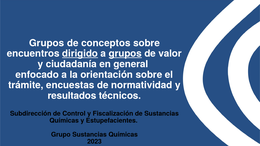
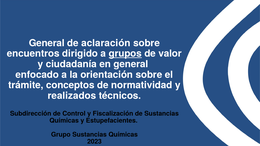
Grupos: Grupos -> General (47, 43)
conceptos: conceptos -> aclaración (106, 43)
dirigido underline: present -> none (80, 54)
encuestas: encuestas -> conceptos (70, 85)
resultados: resultados -> realizados (72, 96)
